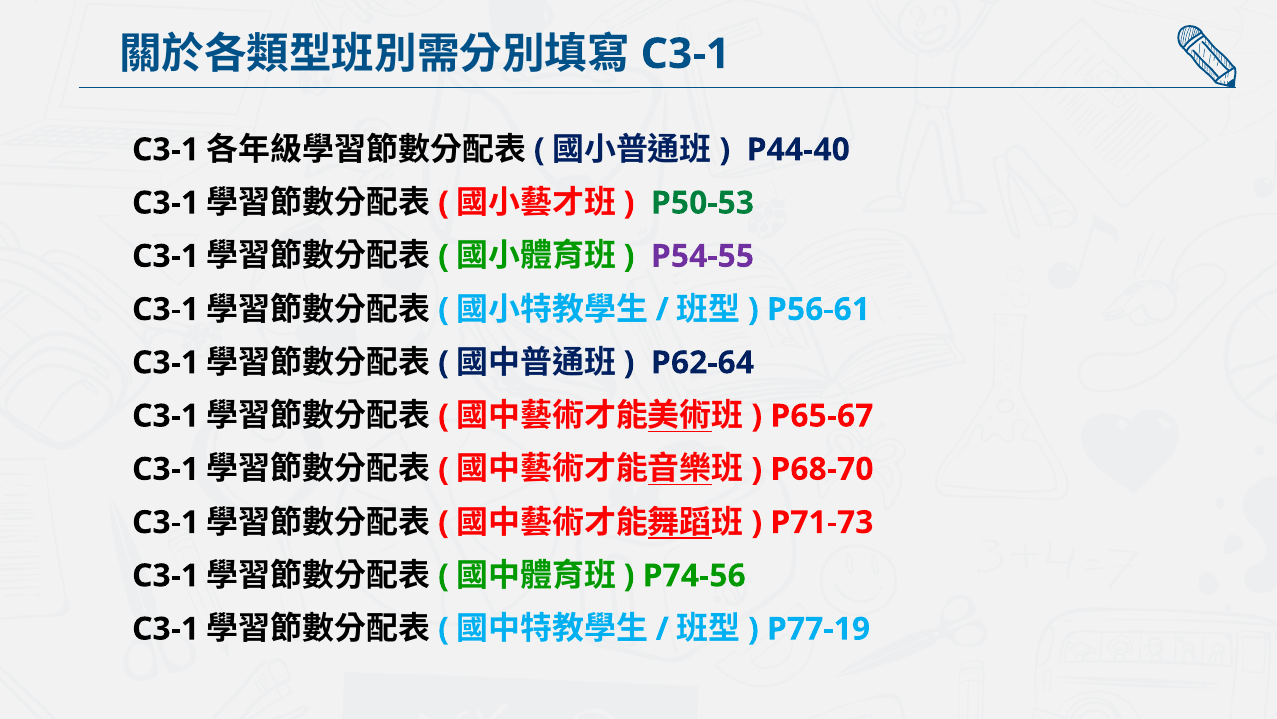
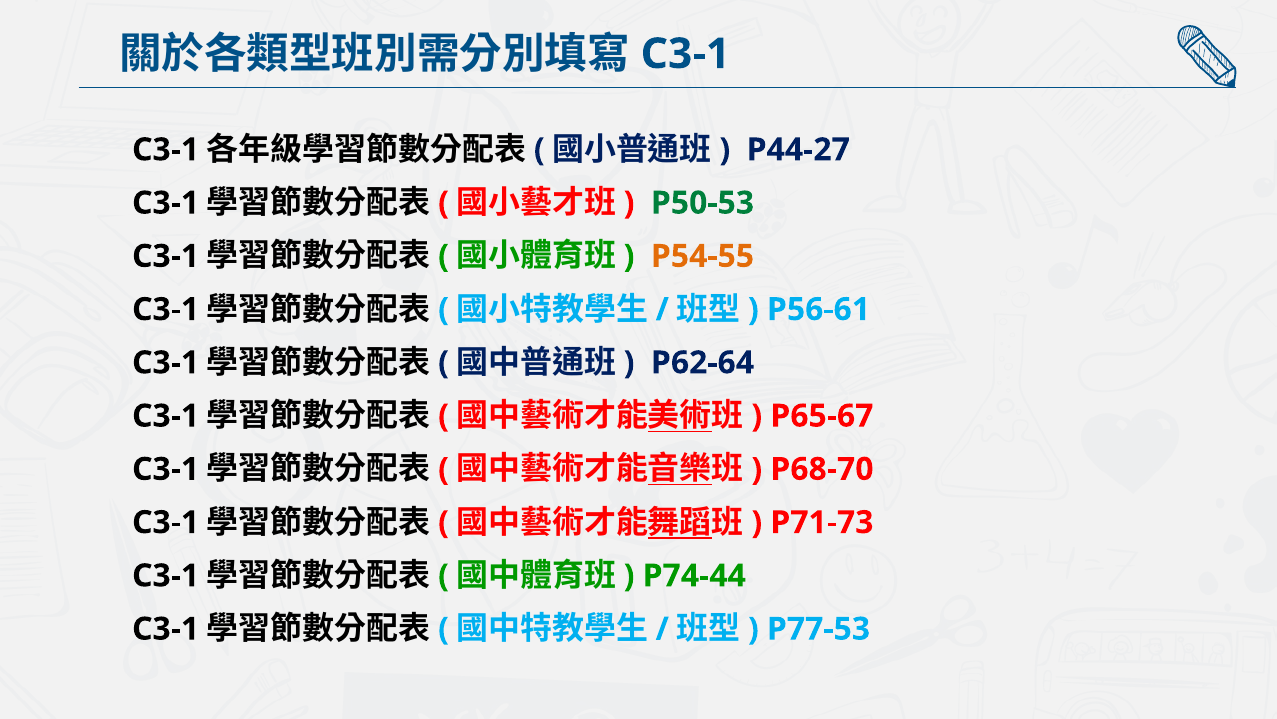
P44-40: P44-40 -> P44-27 (798, 150)
P54-55 colour: purple -> orange (703, 256)
P74-56: P74-56 -> P74-44 (694, 575)
P77-19: P77-19 -> P77-53 (819, 628)
